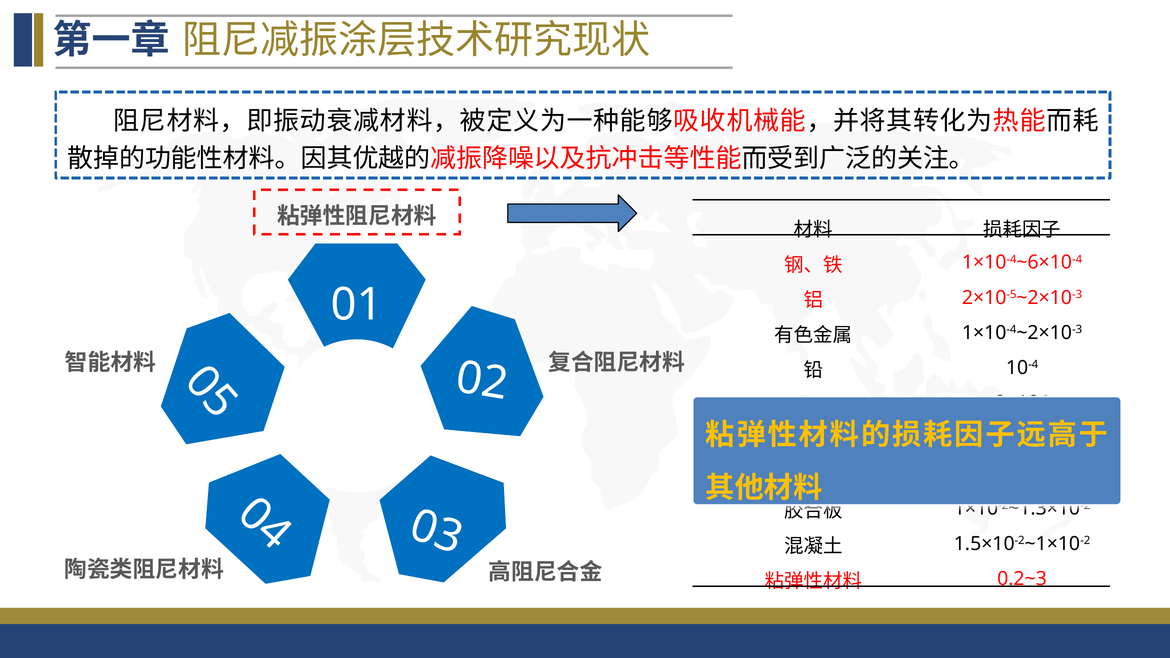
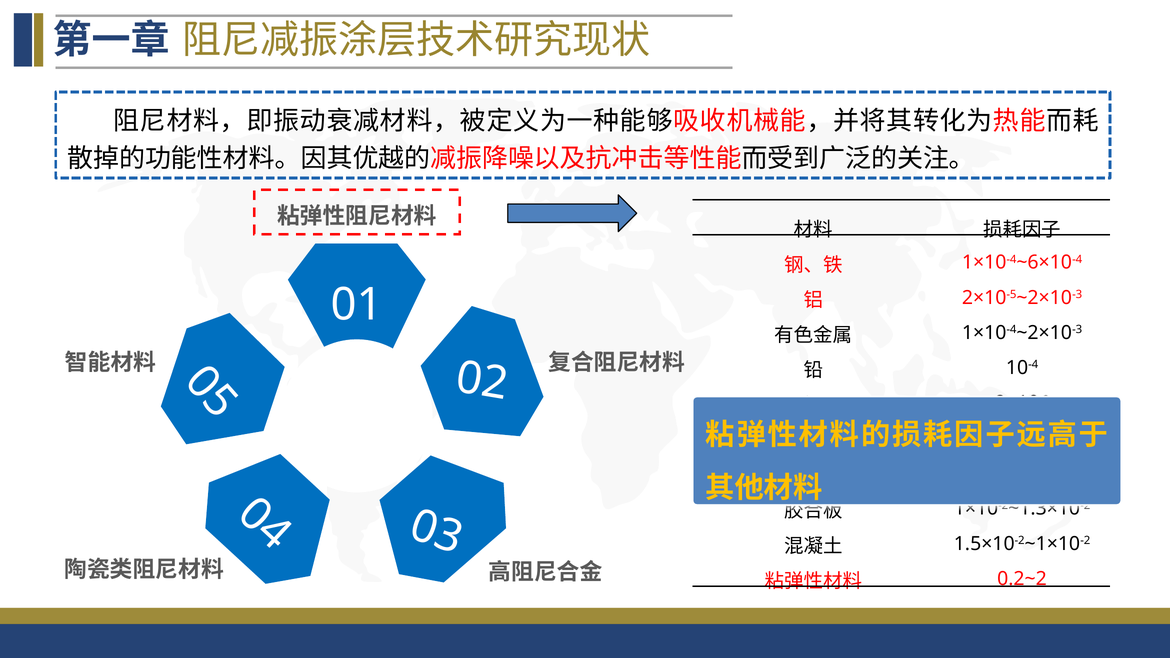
0.2~3: 0.2~3 -> 0.2~2 (1022, 579)
